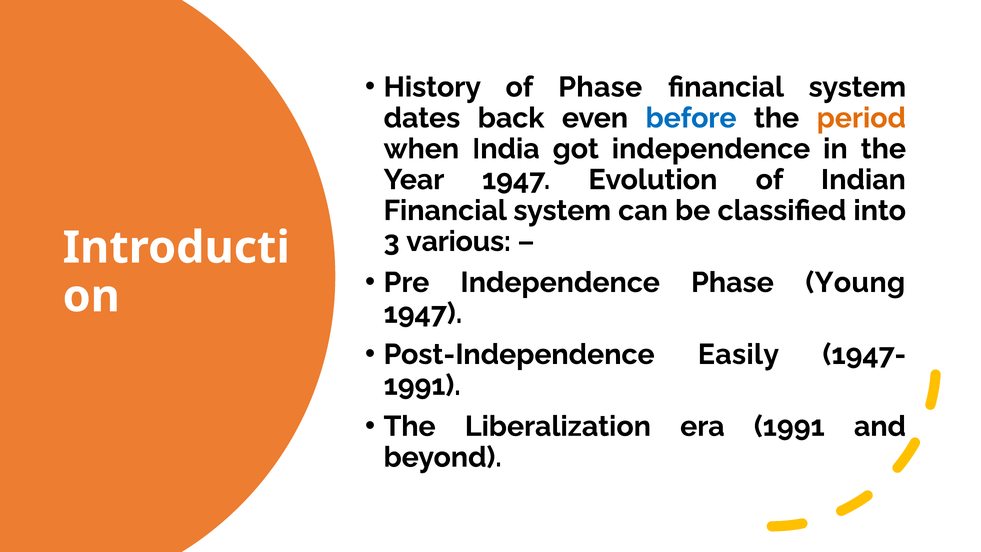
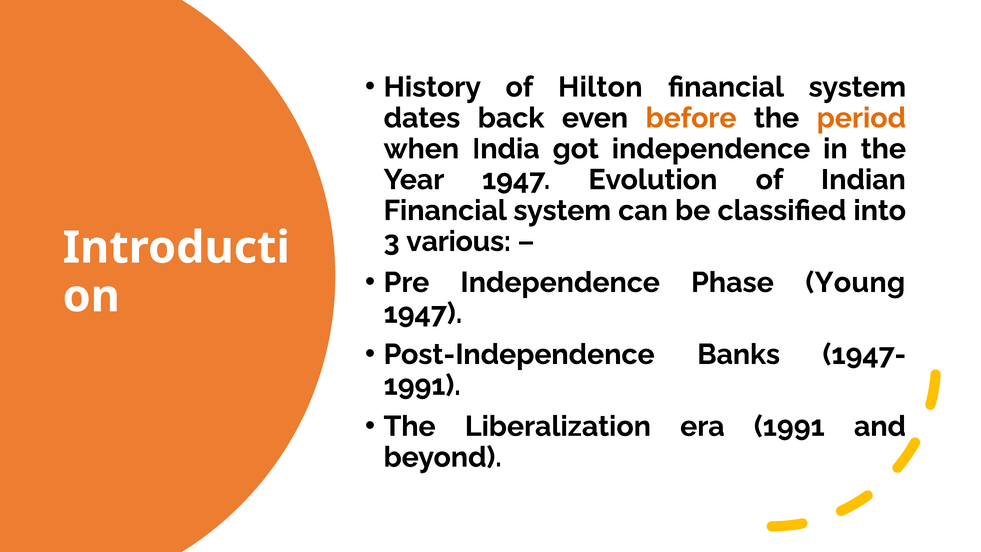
of Phase: Phase -> Hilton (600, 87)
before colour: blue -> orange (691, 118)
Easily: Easily -> Banks (739, 354)
